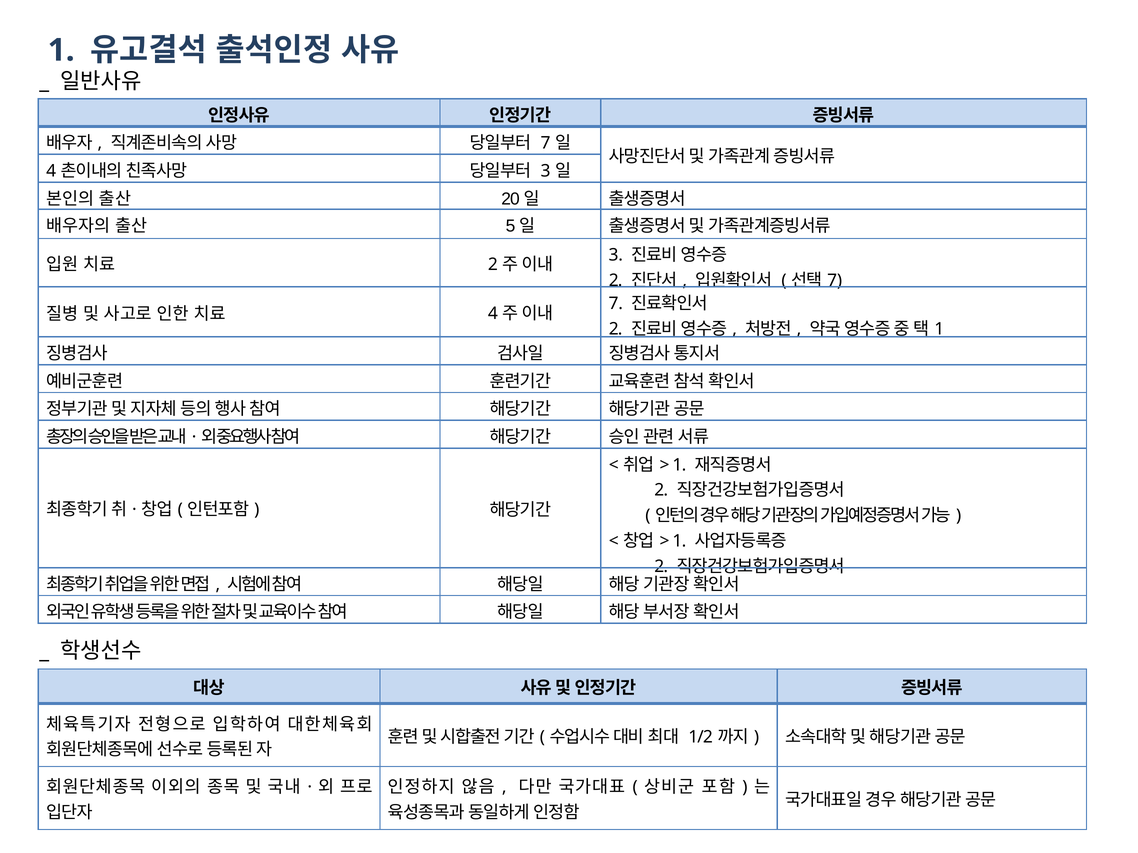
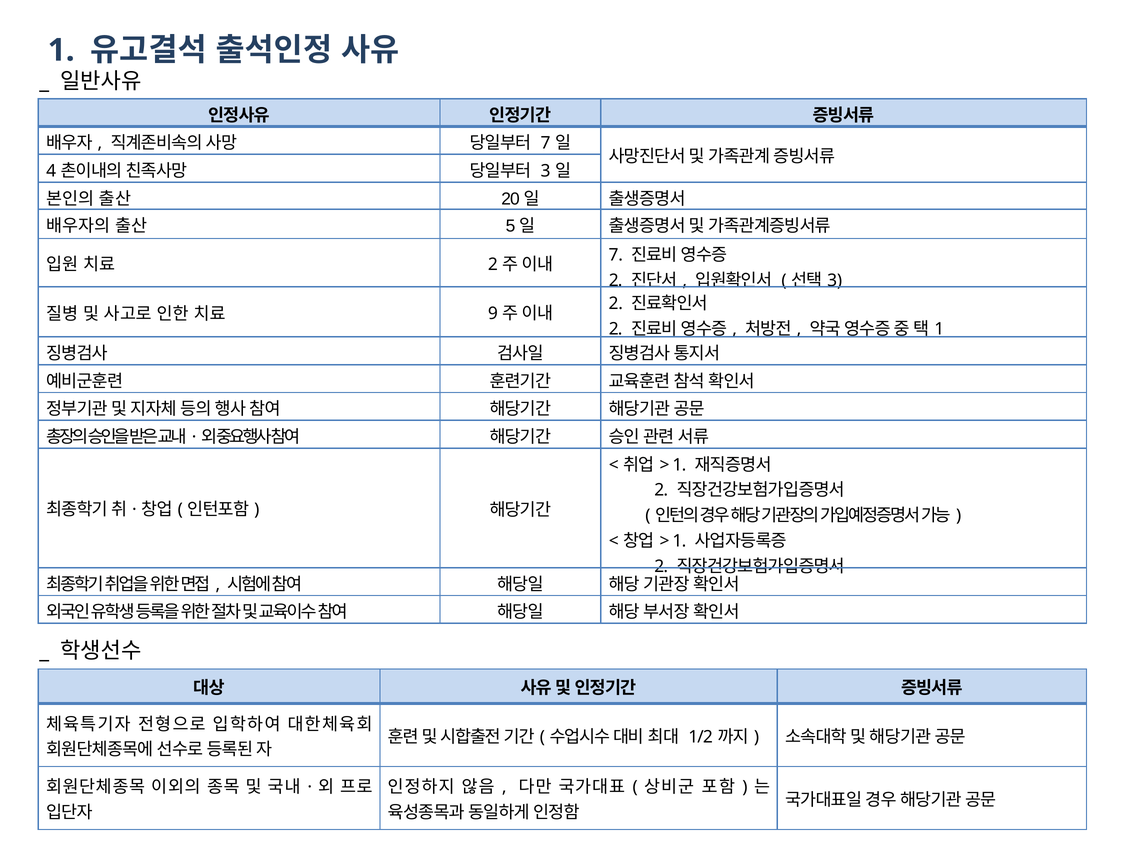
3: 3 -> 7 (616, 255)
7: 7 -> 3 (835, 281)
4: 4 -> 9 (493, 314)
7: 7 -> 2 (616, 304)
